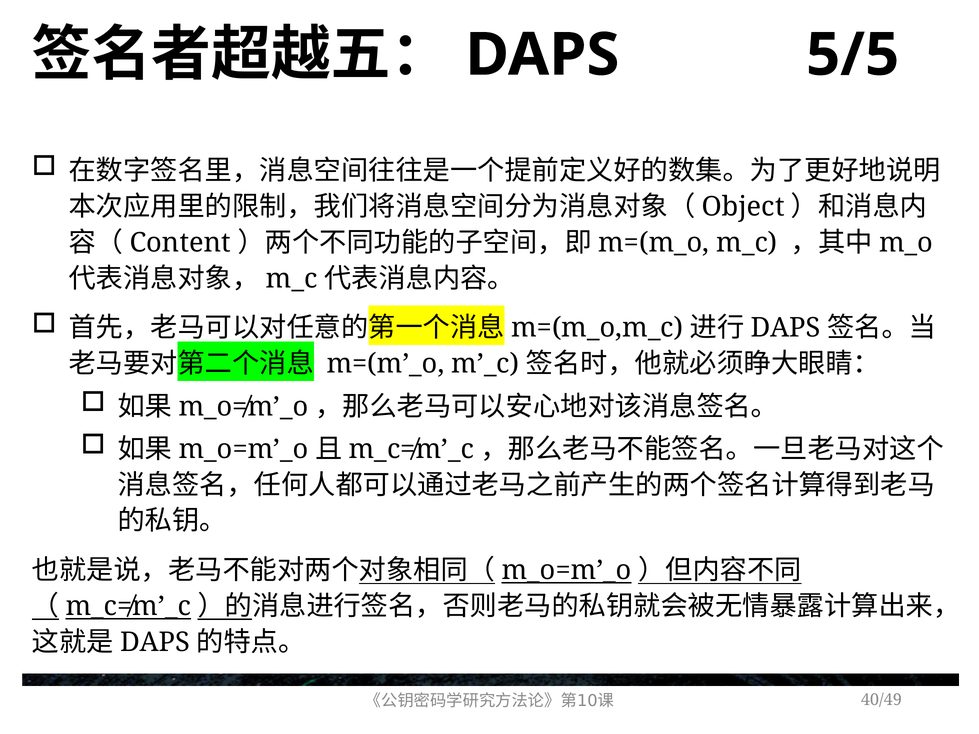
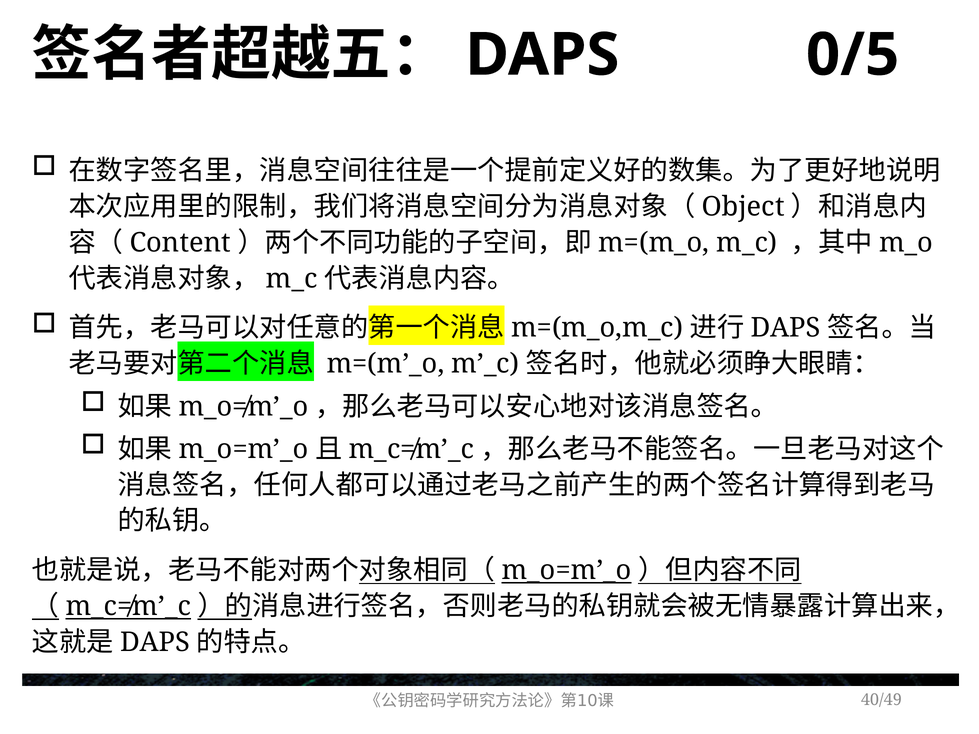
5/5: 5/5 -> 0/5 (853, 55)
